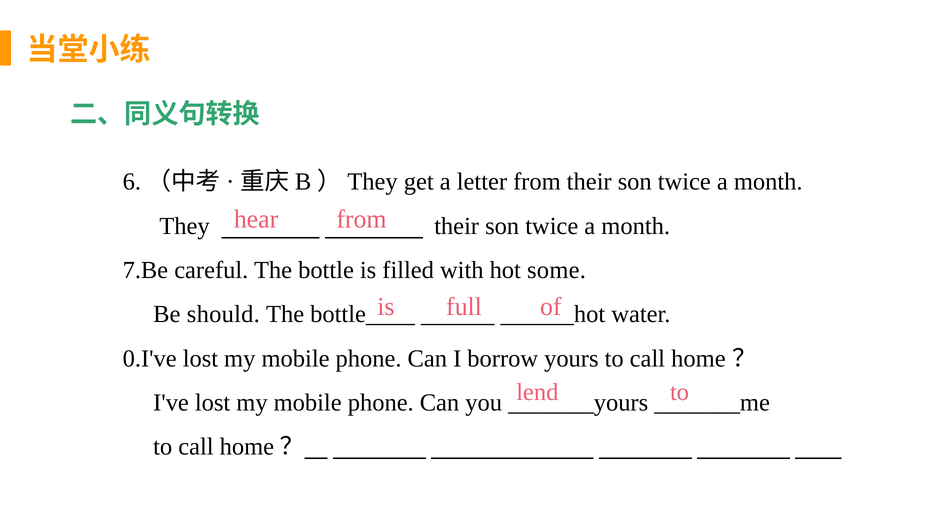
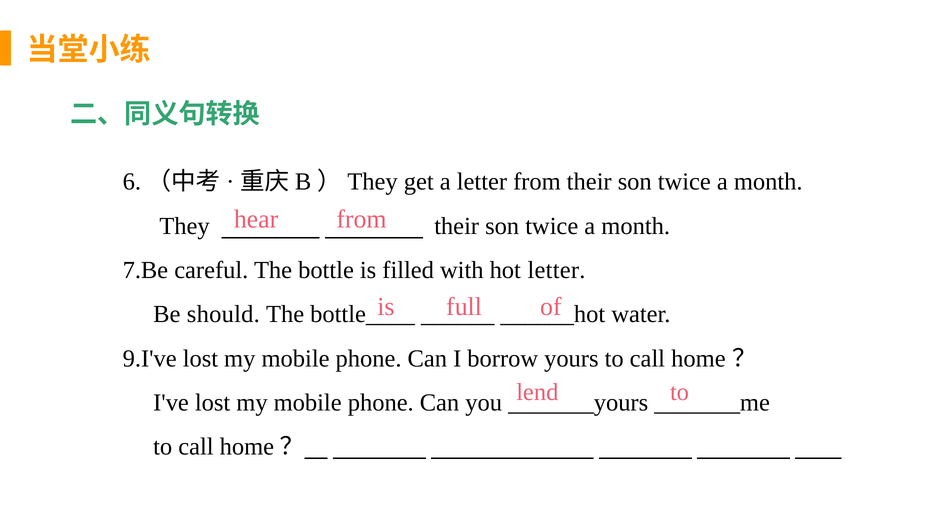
hot some: some -> letter (557, 270)
0.I've: 0.I've -> 9.I've (150, 359)
